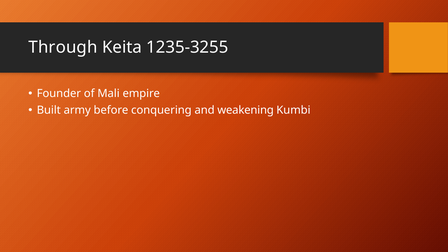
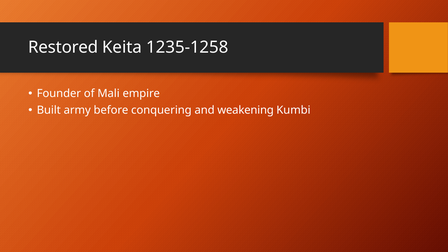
Through: Through -> Restored (63, 47)
1235-3255: 1235-3255 -> 1235-1258 (187, 47)
